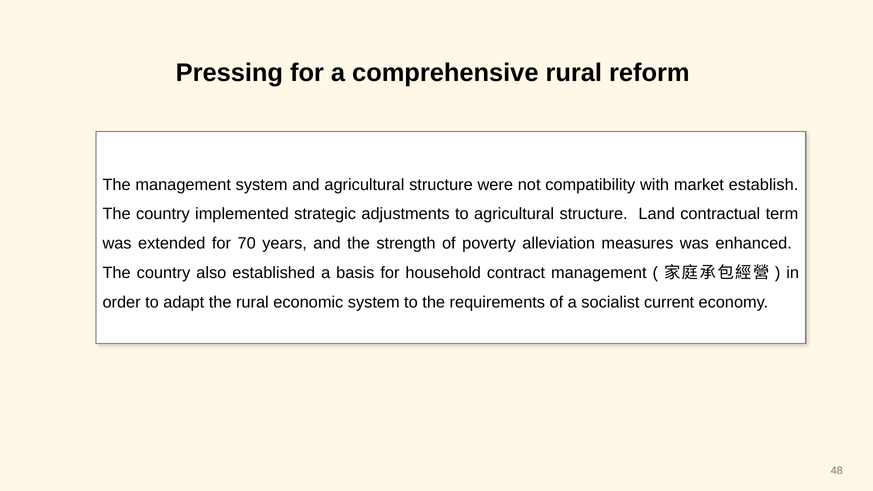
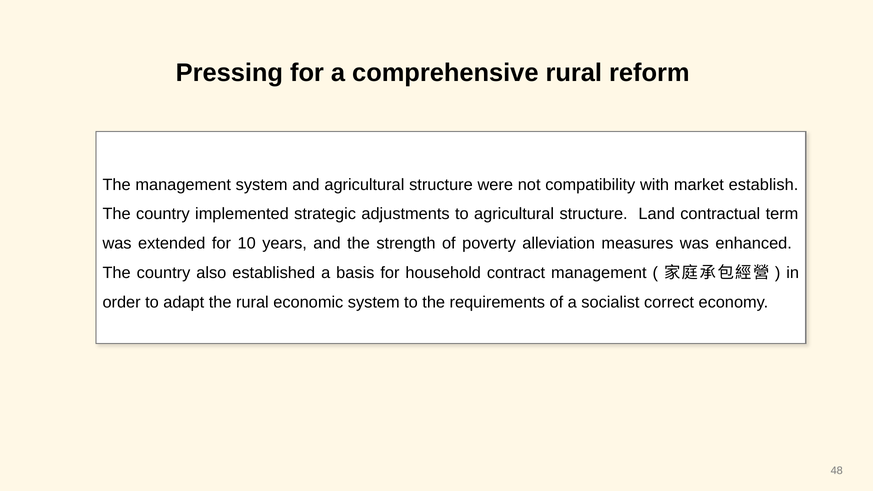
70: 70 -> 10 (247, 244)
current: current -> correct (669, 303)
